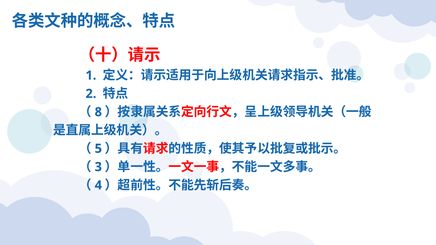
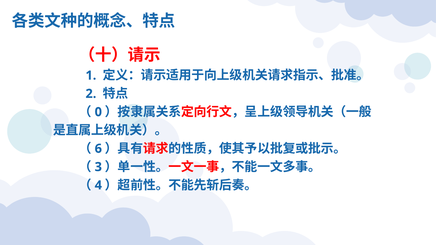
8: 8 -> 0 (98, 112)
5: 5 -> 6 (98, 149)
